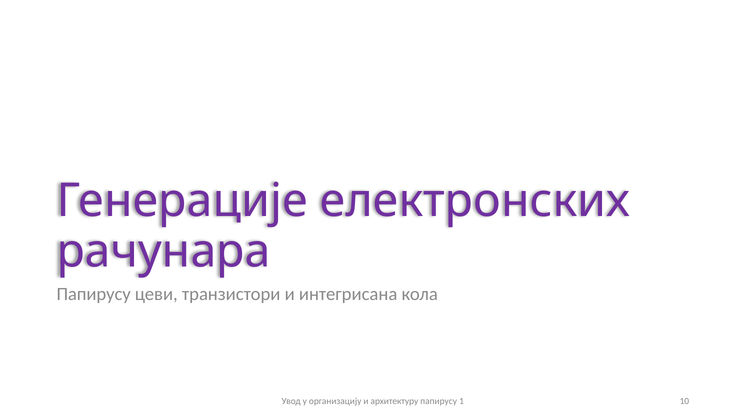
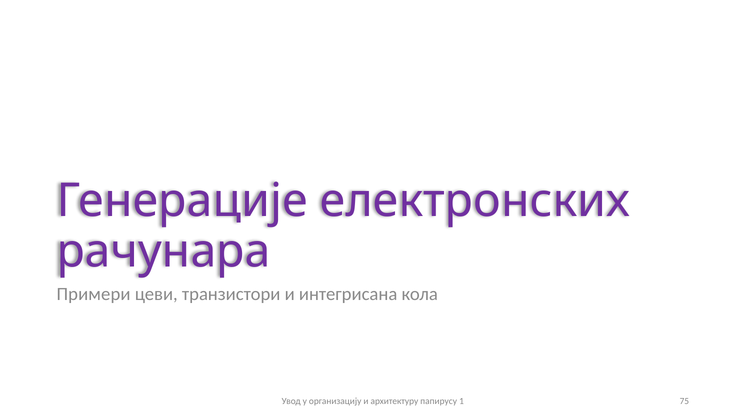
Папирусу: Папирусу -> Примери (94, 294)
10: 10 -> 75 (684, 401)
